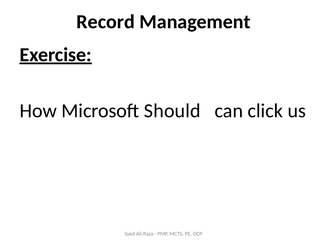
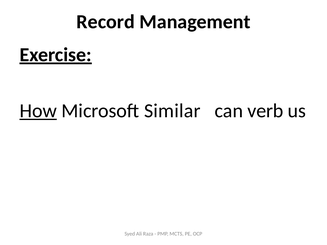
How underline: none -> present (38, 111)
Should: Should -> Similar (172, 111)
click: click -> verb (265, 111)
